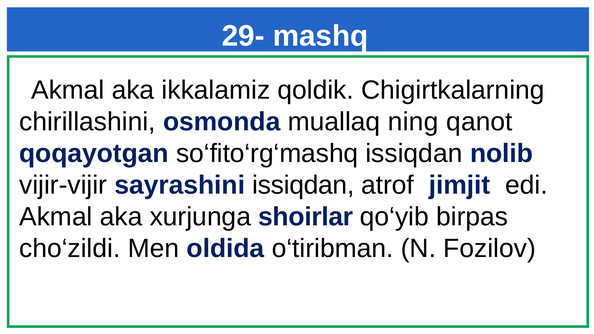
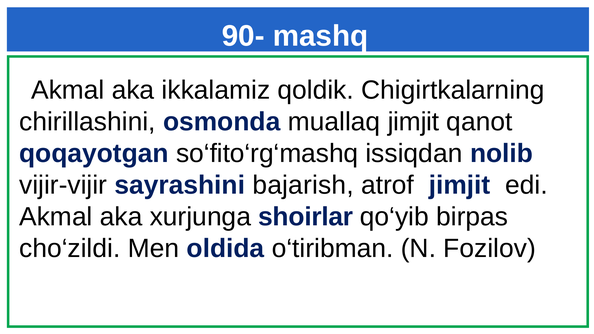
29-: 29- -> 90- (243, 36)
muallaq ning: ning -> jimjit (413, 122)
sayrashini issiqdan: issiqdan -> bajarish (303, 185)
